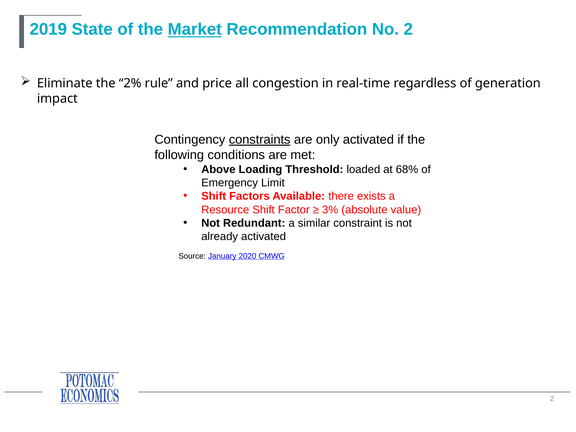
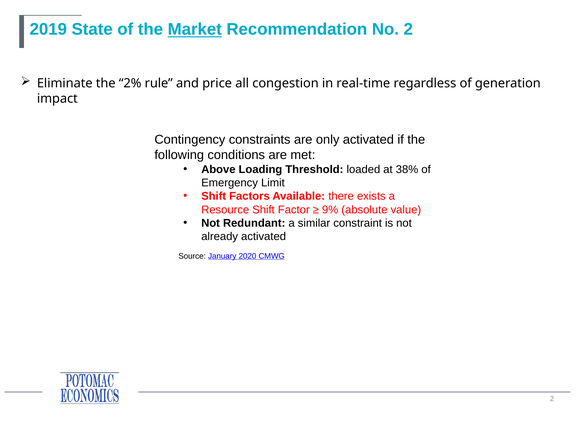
constraints underline: present -> none (260, 140)
68%: 68% -> 38% (407, 169)
3%: 3% -> 9% (330, 210)
